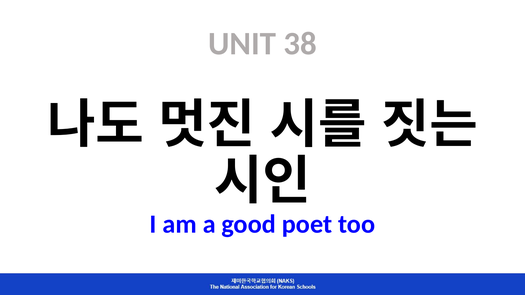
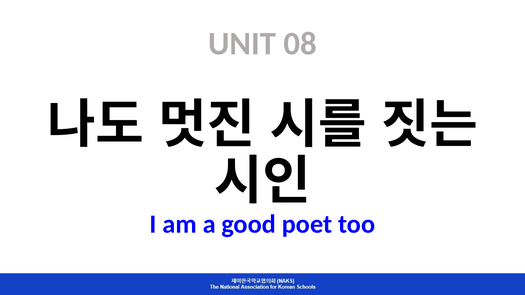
38: 38 -> 08 (300, 44)
